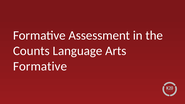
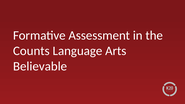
Formative: Formative -> Believable (40, 66)
